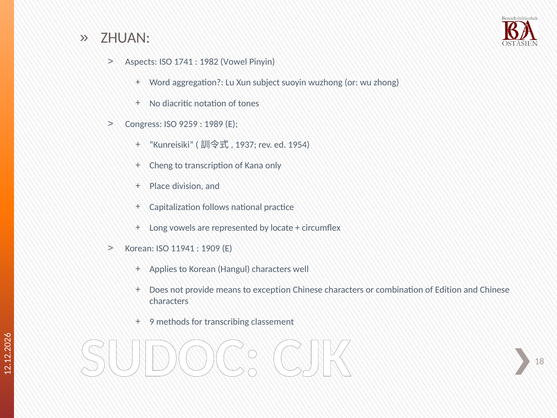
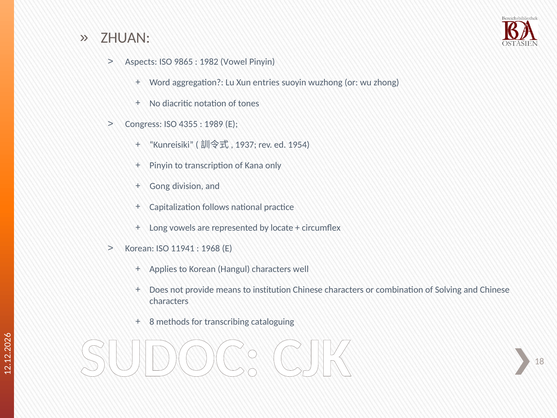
1741: 1741 -> 9865 (184, 62)
subject: subject -> entries (266, 83)
9259: 9259 -> 4355 (188, 124)
Cheng: Cheng -> Pinyin (161, 165)
Place: Place -> Gong (160, 186)
1909: 1909 -> 1968 (211, 248)
exception: exception -> institution (272, 290)
Edition: Edition -> Solving (448, 290)
9: 9 -> 8 (152, 322)
classement: classement -> cataloguing (273, 322)
